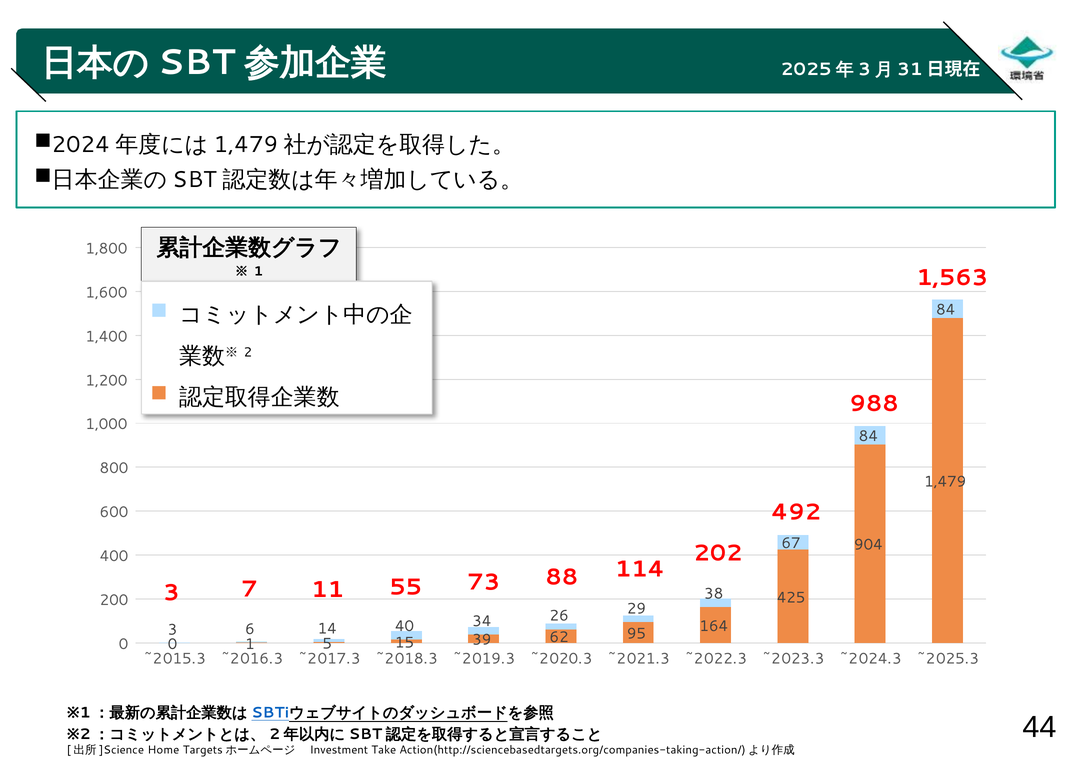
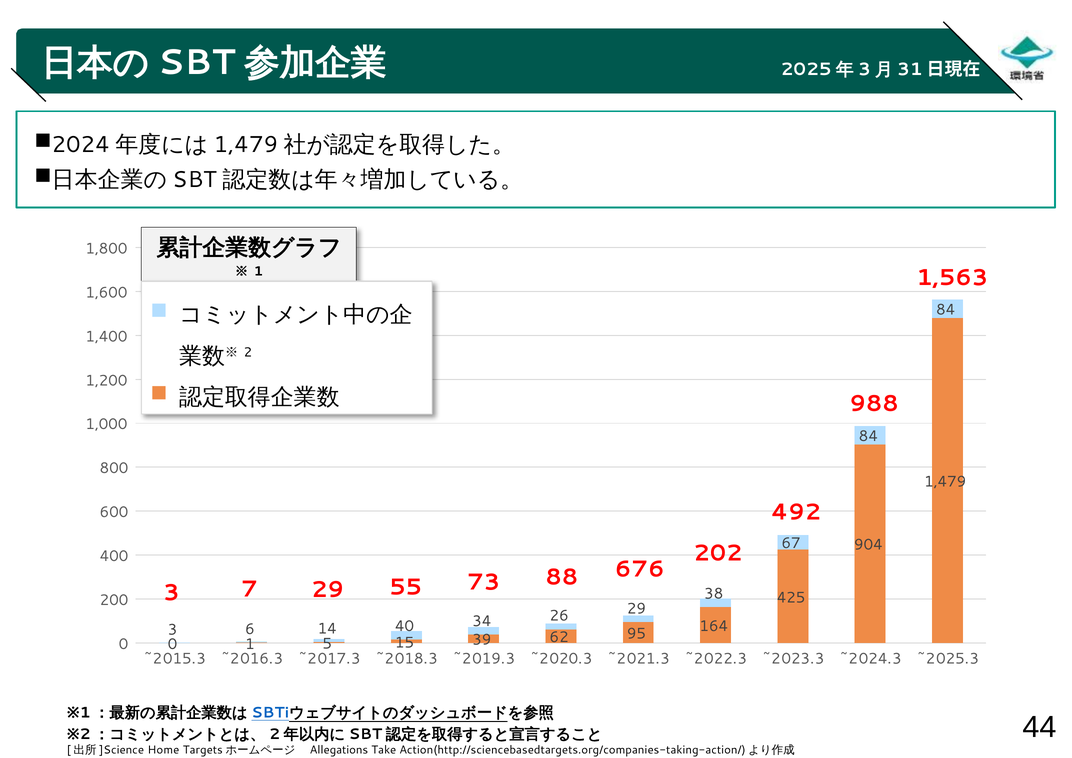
7 11: 11 -> 29 (328, 589)
114: 114 -> 676 (640, 569)
Investment: Investment -> Allegations (339, 750)
